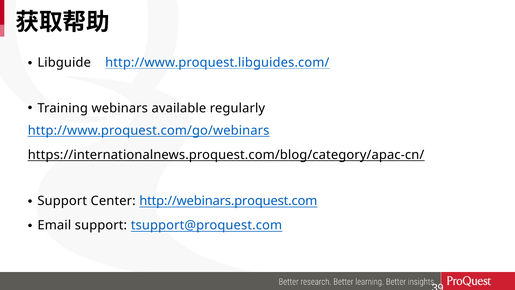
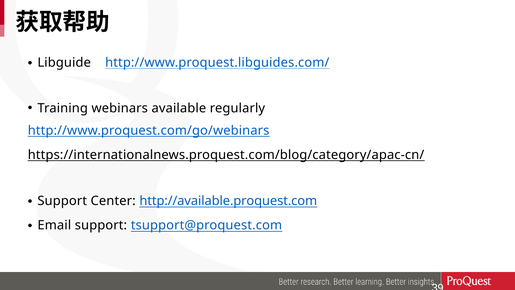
http://webinars.proquest.com: http://webinars.proquest.com -> http://available.proquest.com (228, 201)
